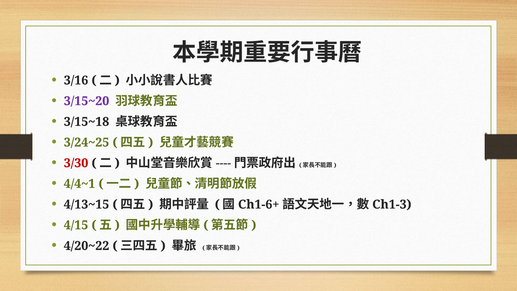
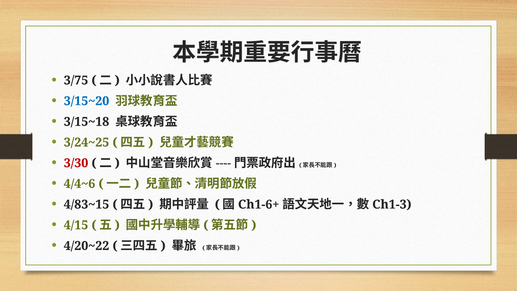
3/16: 3/16 -> 3/75 (76, 80)
3/15~20 colour: purple -> blue (86, 101)
4/4~1: 4/4~1 -> 4/4~6 (79, 184)
4/13~15: 4/13~15 -> 4/83~15 (86, 204)
